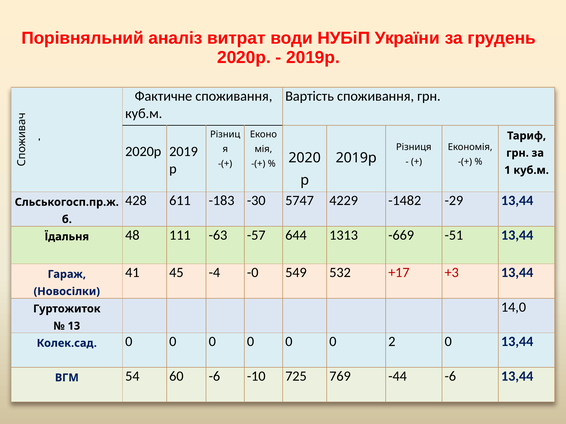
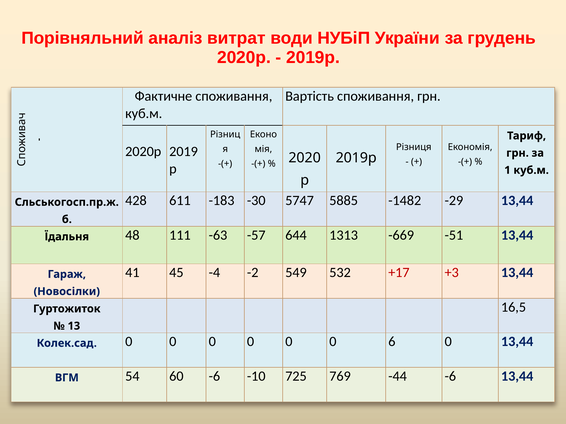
4229: 4229 -> 5885 (344, 201)
-0: -0 -> -2 (253, 273)
14,0: 14,0 -> 16,5 (514, 308)
2: 2 -> 6 (392, 342)
